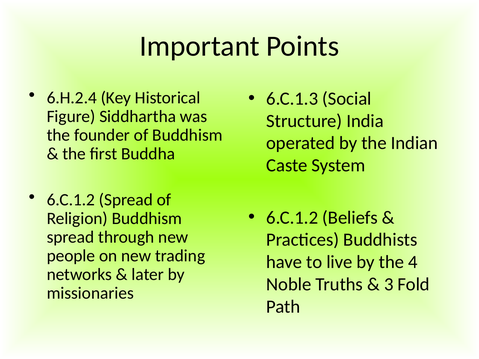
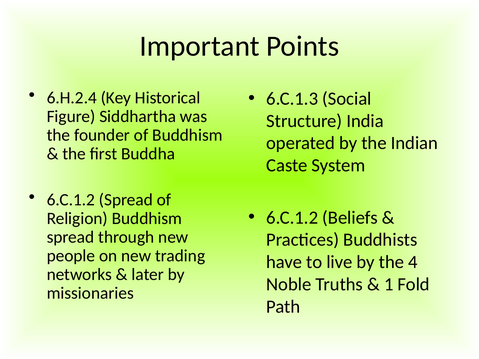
3: 3 -> 1 (389, 285)
